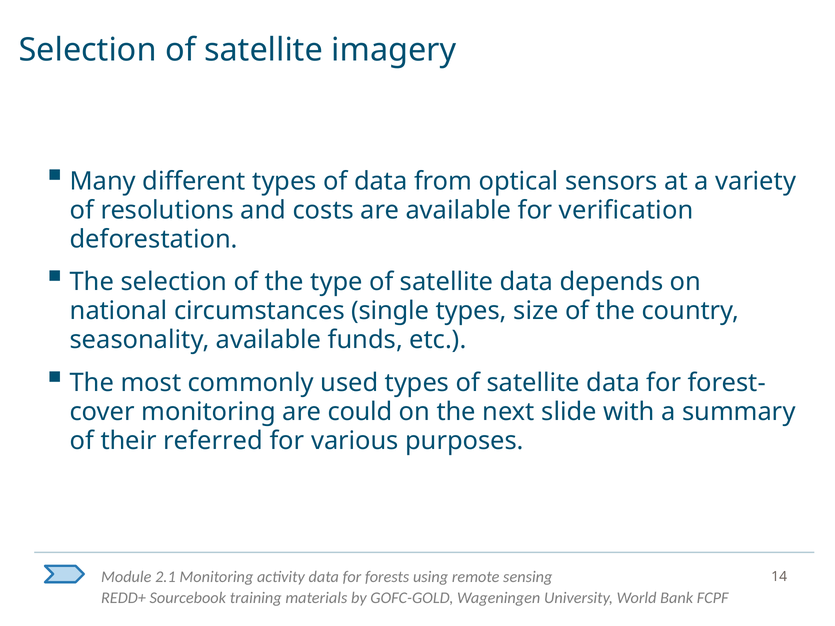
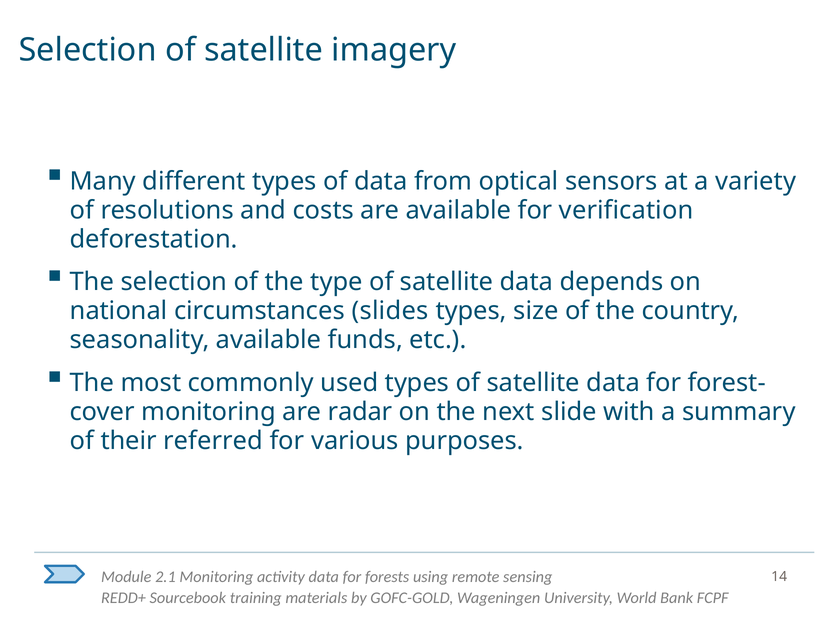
single: single -> slides (390, 311)
could: could -> radar (360, 412)
